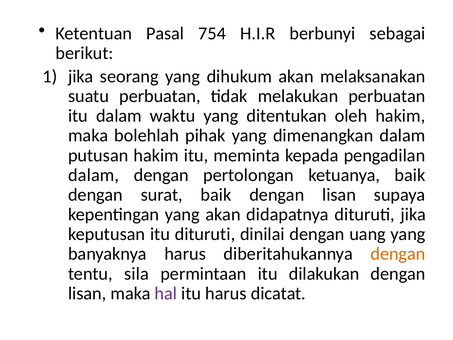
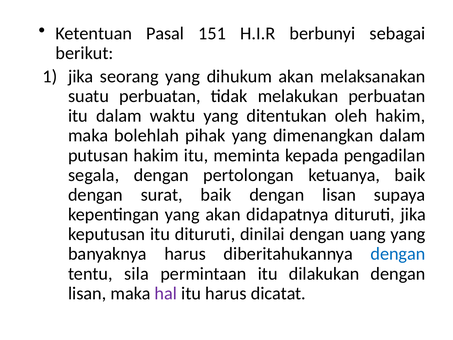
754: 754 -> 151 (212, 33)
dalam: dalam -> segala (94, 175)
dengan colour: orange -> blue (398, 254)
